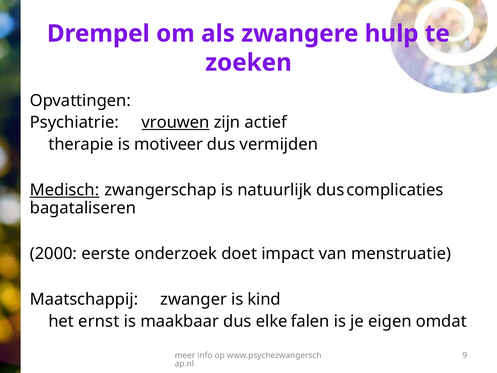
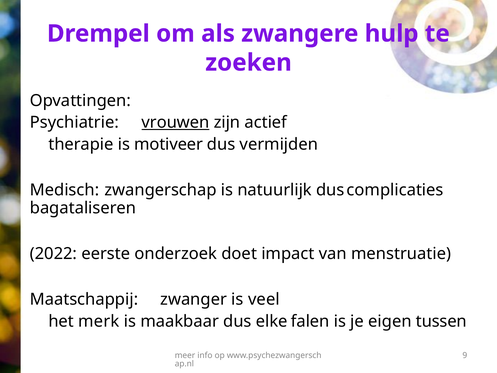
Medisch underline: present -> none (65, 190)
2000: 2000 -> 2022 (53, 254)
kind: kind -> veel (264, 299)
ernst: ernst -> merk (99, 321)
omdat: omdat -> tussen (441, 321)
